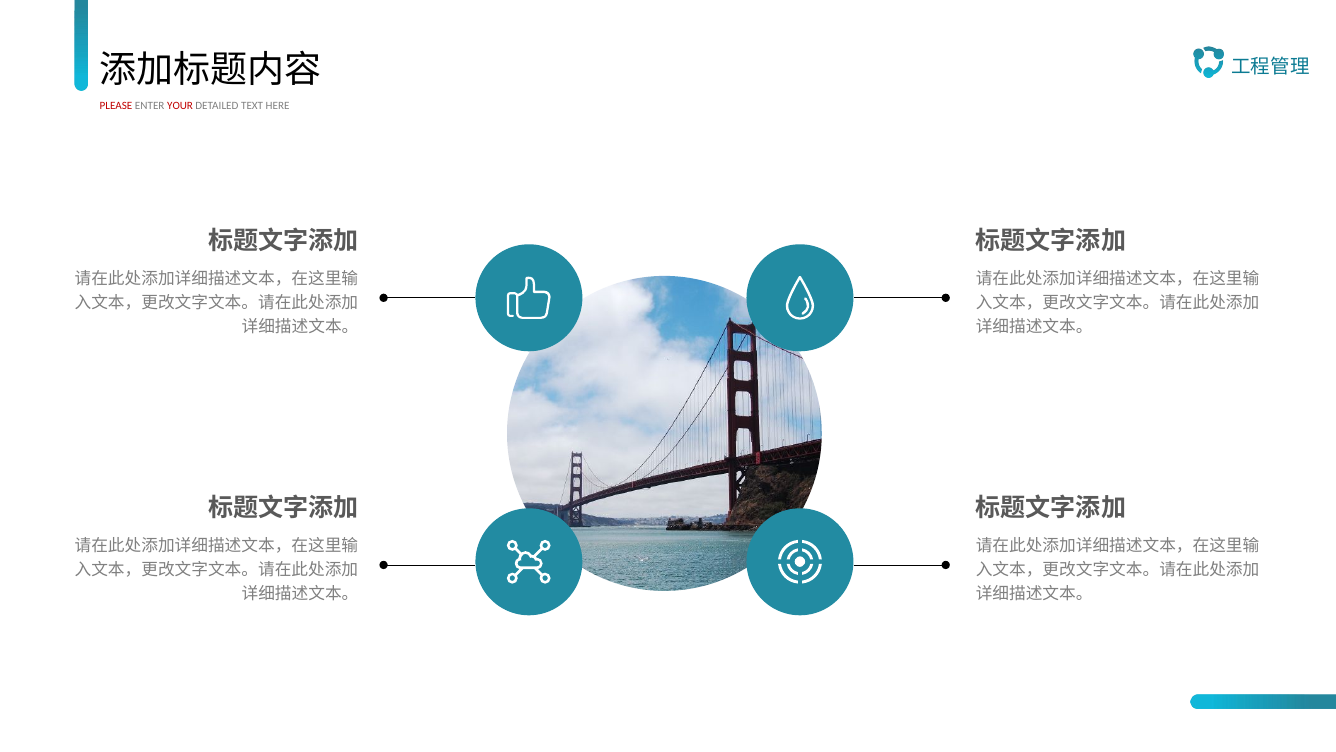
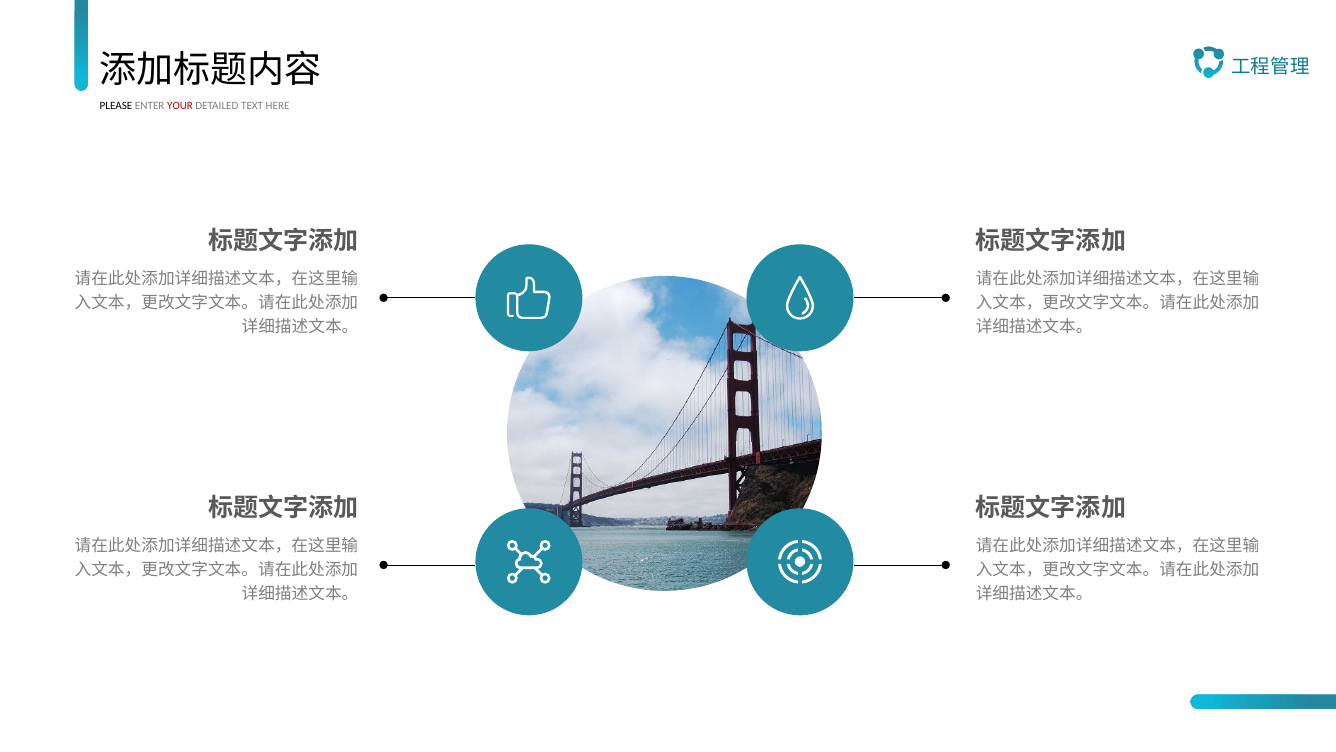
PLEASE colour: red -> black (116, 106)
